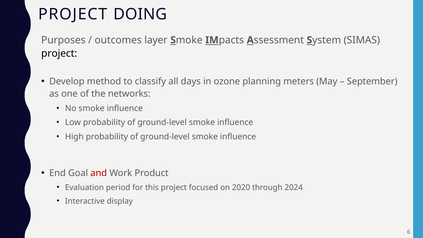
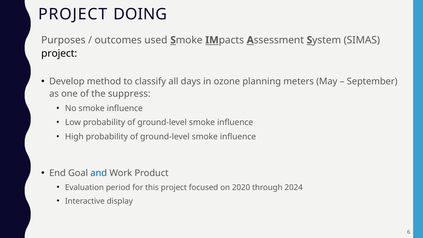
layer: layer -> used (156, 40)
networks: networks -> suppress (129, 94)
and colour: red -> blue (99, 173)
